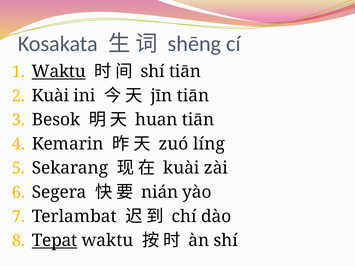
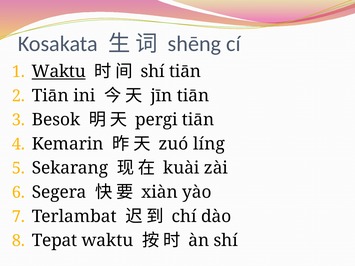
Kuài: Kuài -> Tiān (50, 96)
huan: huan -> pergi (156, 120)
nián: nián -> xiàn (160, 192)
Tepat underline: present -> none (55, 241)
